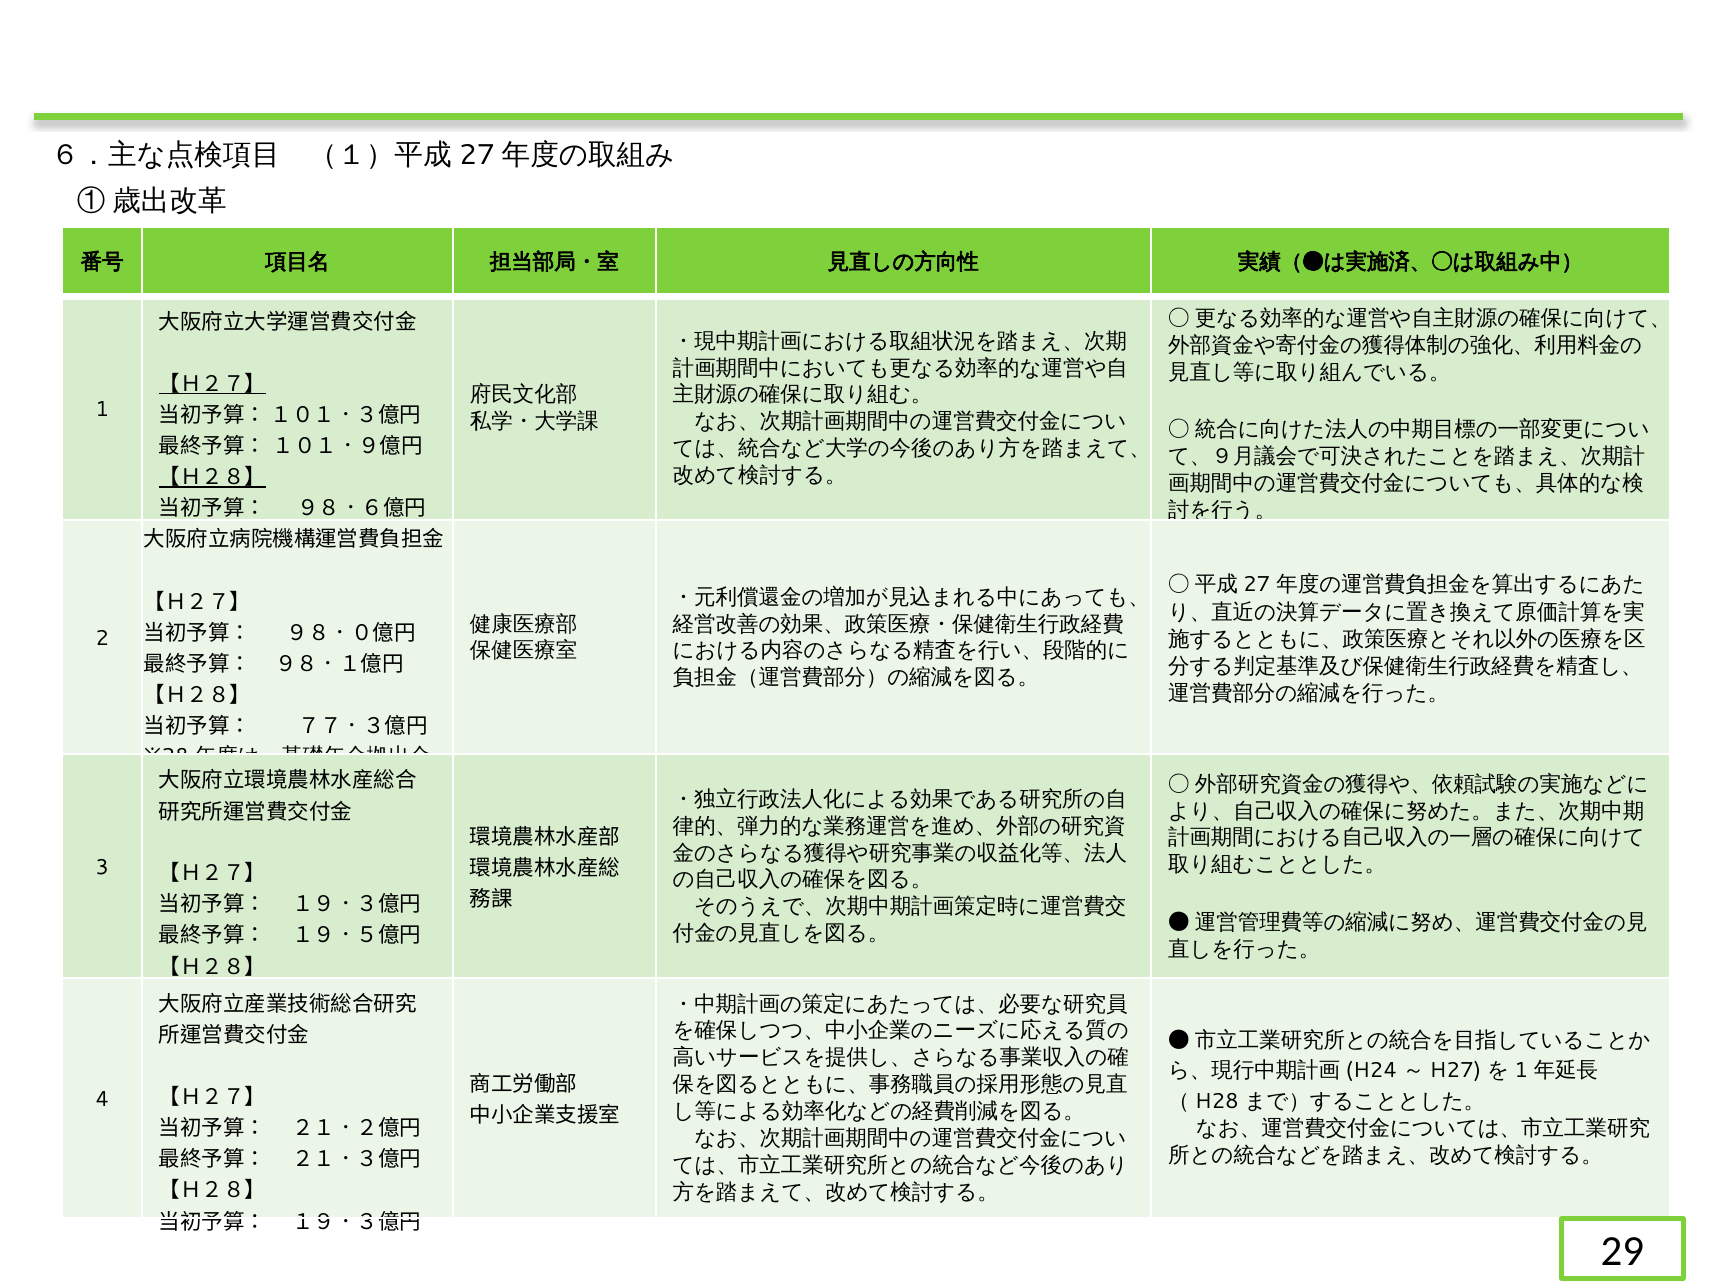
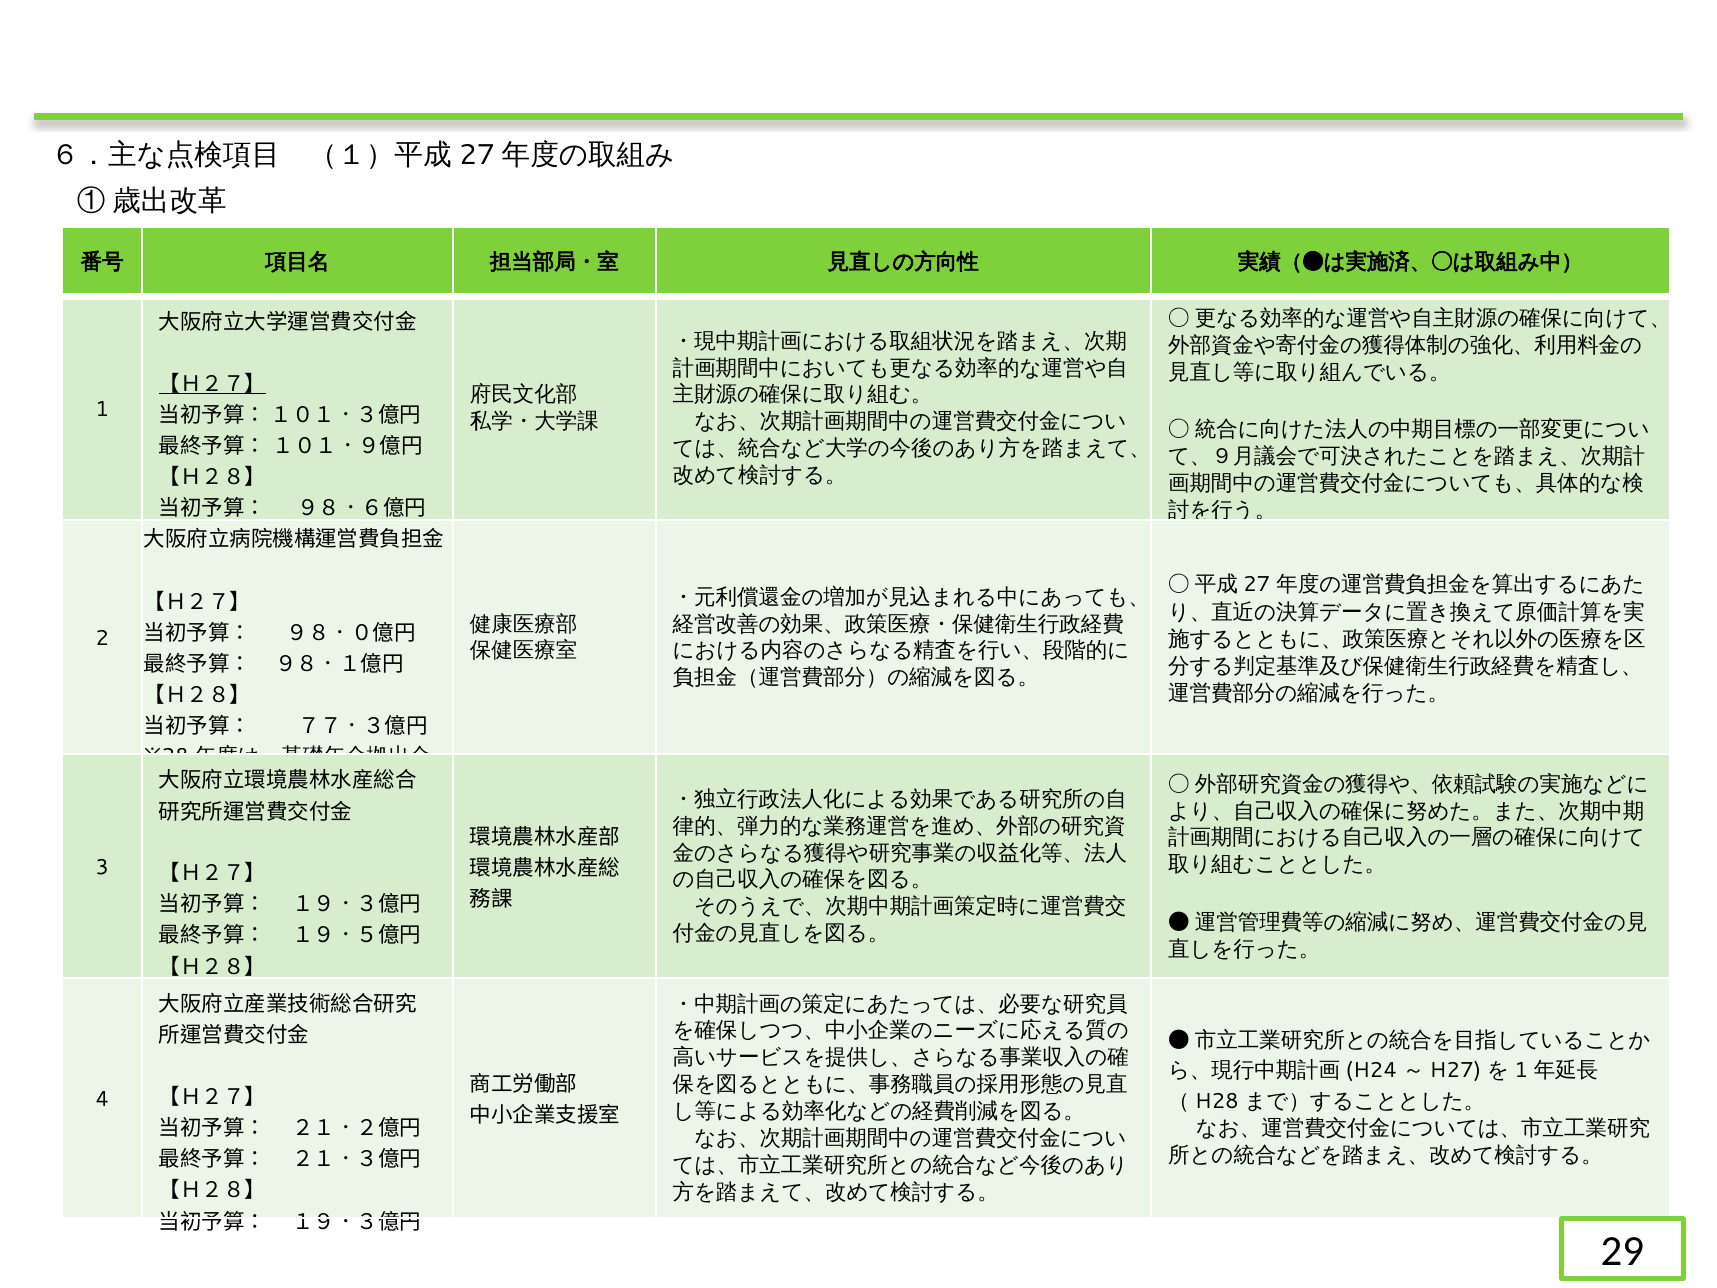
【Ｈ２８】 underline: present -> none (213, 478)
